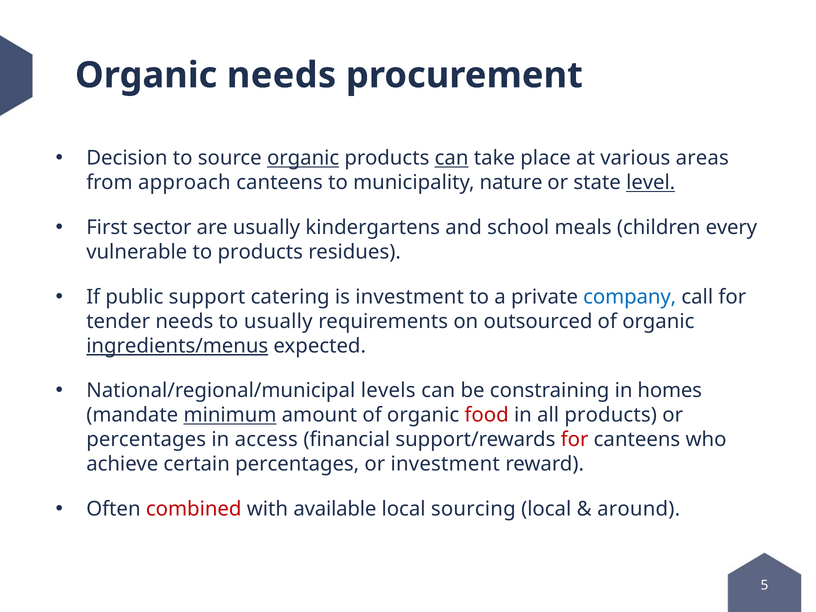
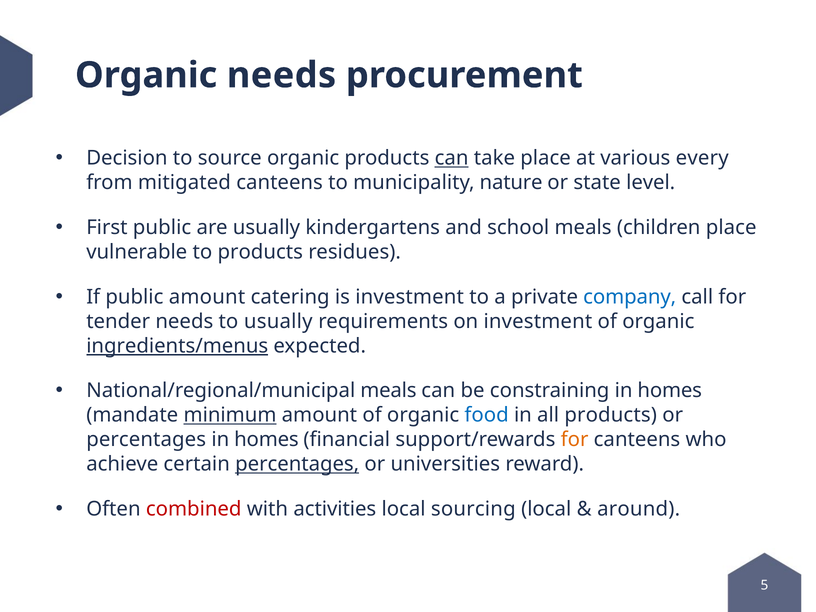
organic underline: present -> none (303, 158)
areas: areas -> every (702, 158)
approach: approach -> mitigated (184, 183)
level underline: present -> none (651, 183)
First sector: sector -> public (162, 228)
children every: every -> place (731, 228)
public support: support -> amount (207, 297)
on outsourced: outsourced -> investment (538, 321)
National/regional/municipal levels: levels -> meals (388, 391)
food colour: red -> blue (487, 415)
access: access -> homes (266, 440)
for colour: red -> orange (575, 440)
percentages underline: none -> present (297, 464)
or investment: investment -> universities (445, 464)
available: available -> activities (335, 509)
